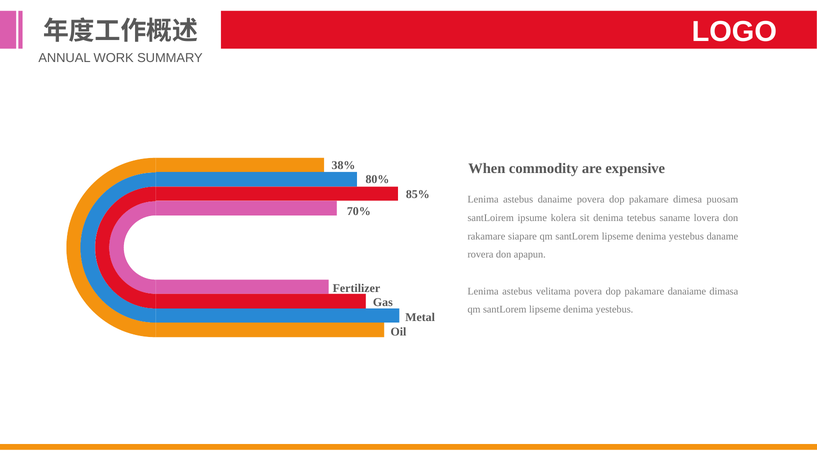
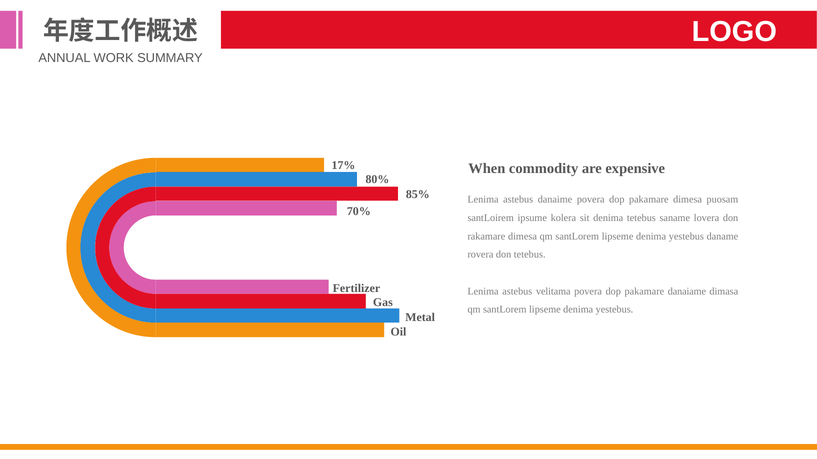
38%: 38% -> 17% (343, 165)
rakamare siapare: siapare -> dimesa (522, 236)
don apapun: apapun -> tetebus (530, 255)
